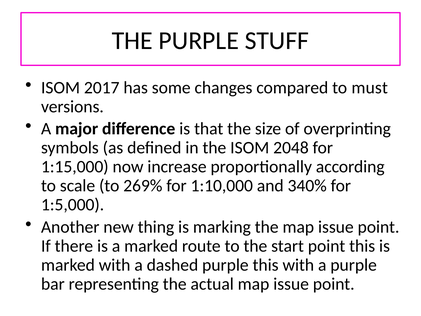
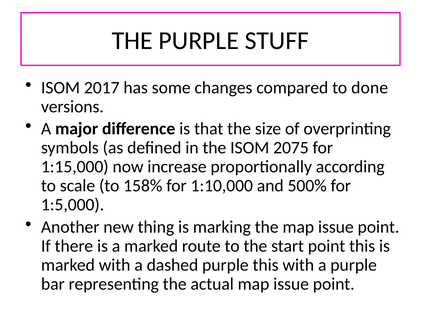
must: must -> done (370, 88)
2048: 2048 -> 2075 (291, 148)
269%: 269% -> 158% (143, 186)
340%: 340% -> 500% (307, 186)
